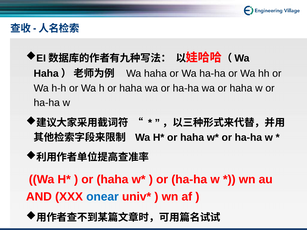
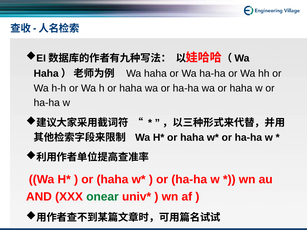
onear colour: blue -> green (102, 197)
